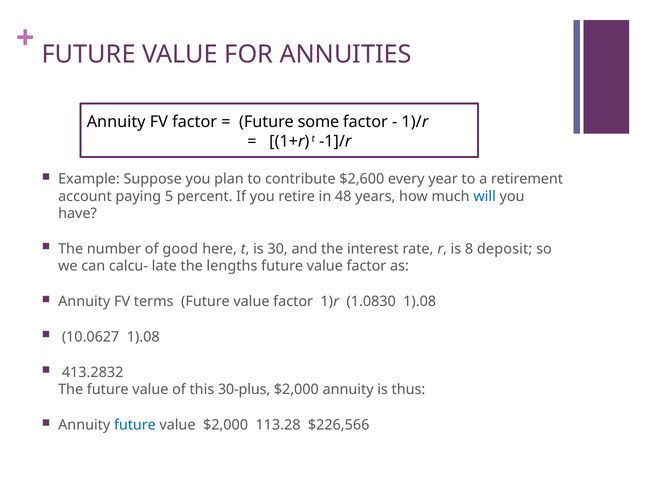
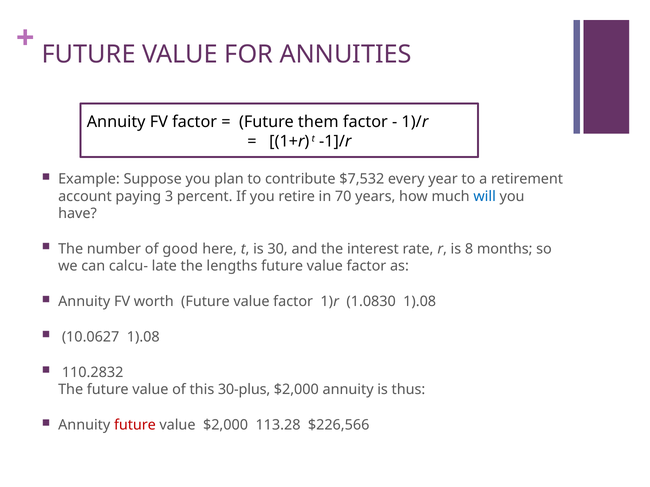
some: some -> them (318, 122)
$2,600: $2,600 -> $7,532 (362, 179)
5: 5 -> 3 (169, 196)
48: 48 -> 70 (343, 196)
deposit: deposit -> months (505, 249)
terms: terms -> worth (154, 302)
413.2832: 413.2832 -> 110.2832 (93, 373)
future colour: blue -> red (135, 425)
